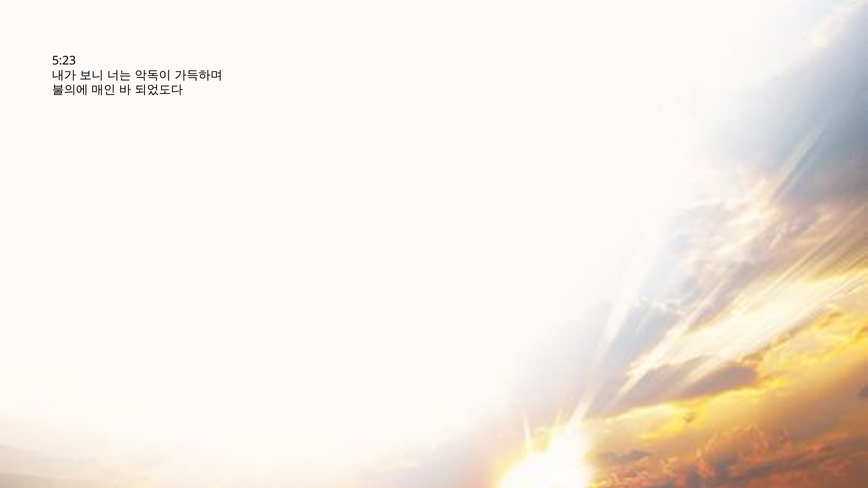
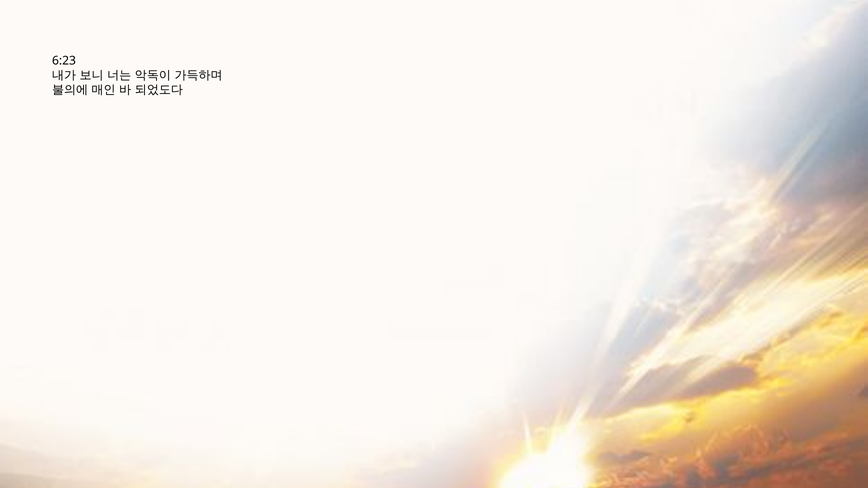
5:23: 5:23 -> 6:23 (64, 61)
